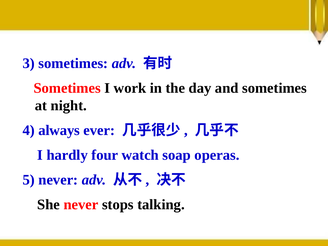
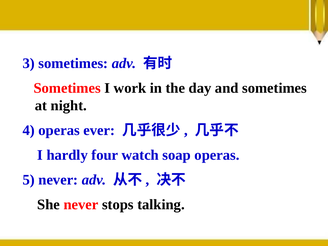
4 always: always -> operas (59, 130)
